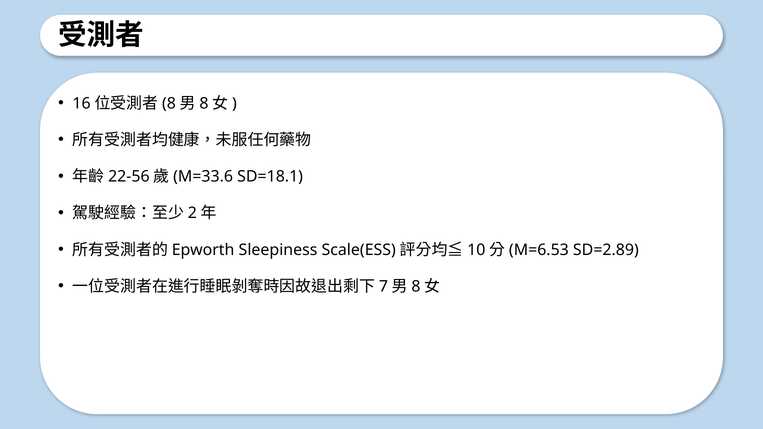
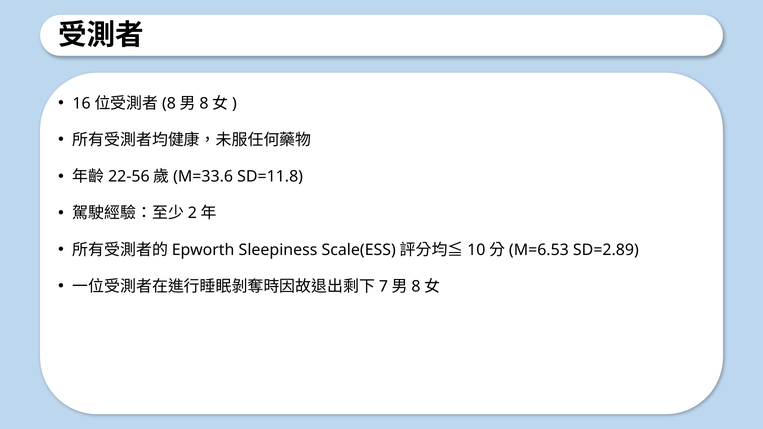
SD=18.1: SD=18.1 -> SD=11.8 (270, 177)
